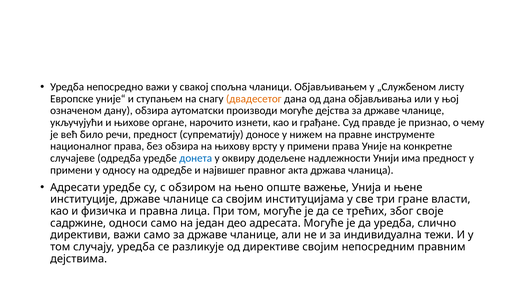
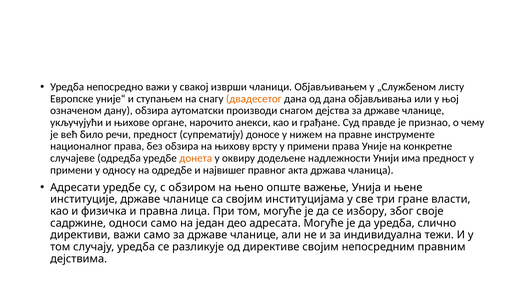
спољна: спољна -> изврши (229, 87)
производи могуће: могуће -> снагом (296, 111)
изнети: изнети -> анекси (253, 123)
донета colour: blue -> orange (196, 158)
трећих: трећих -> избору (367, 212)
